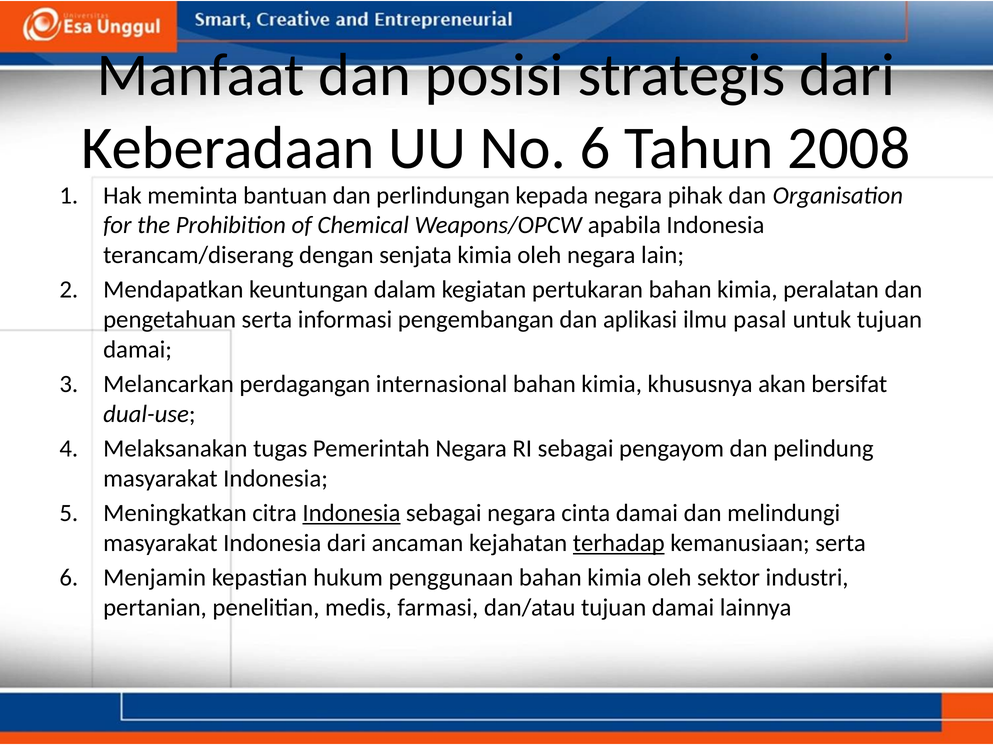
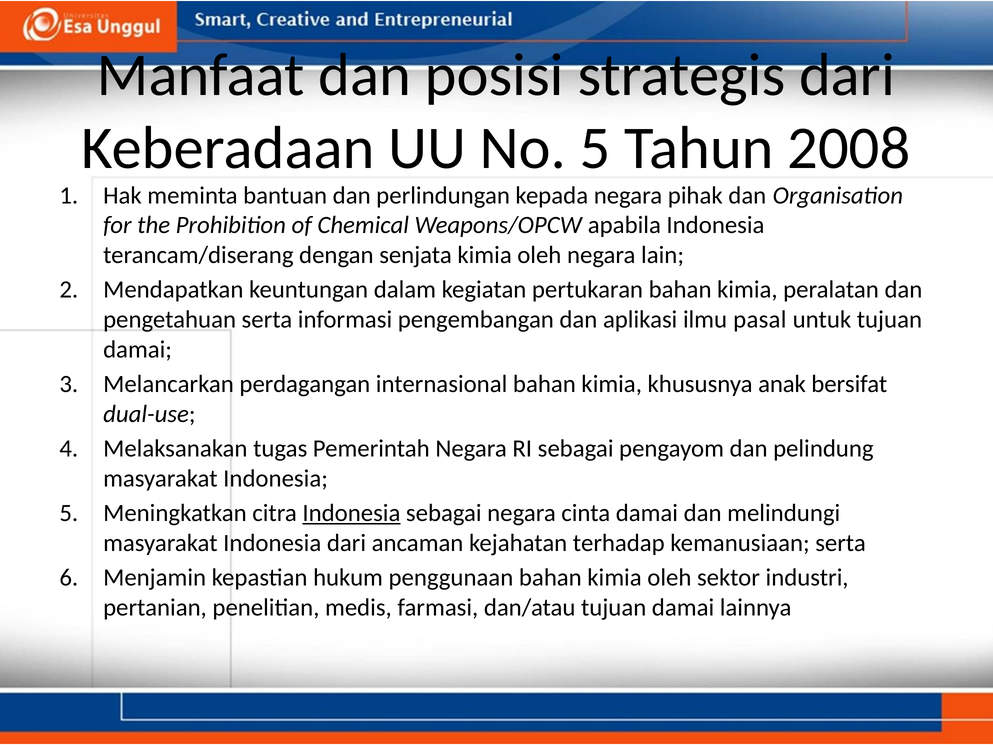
No 6: 6 -> 5 (595, 148)
akan: akan -> anak (782, 384)
terhadap underline: present -> none (619, 543)
